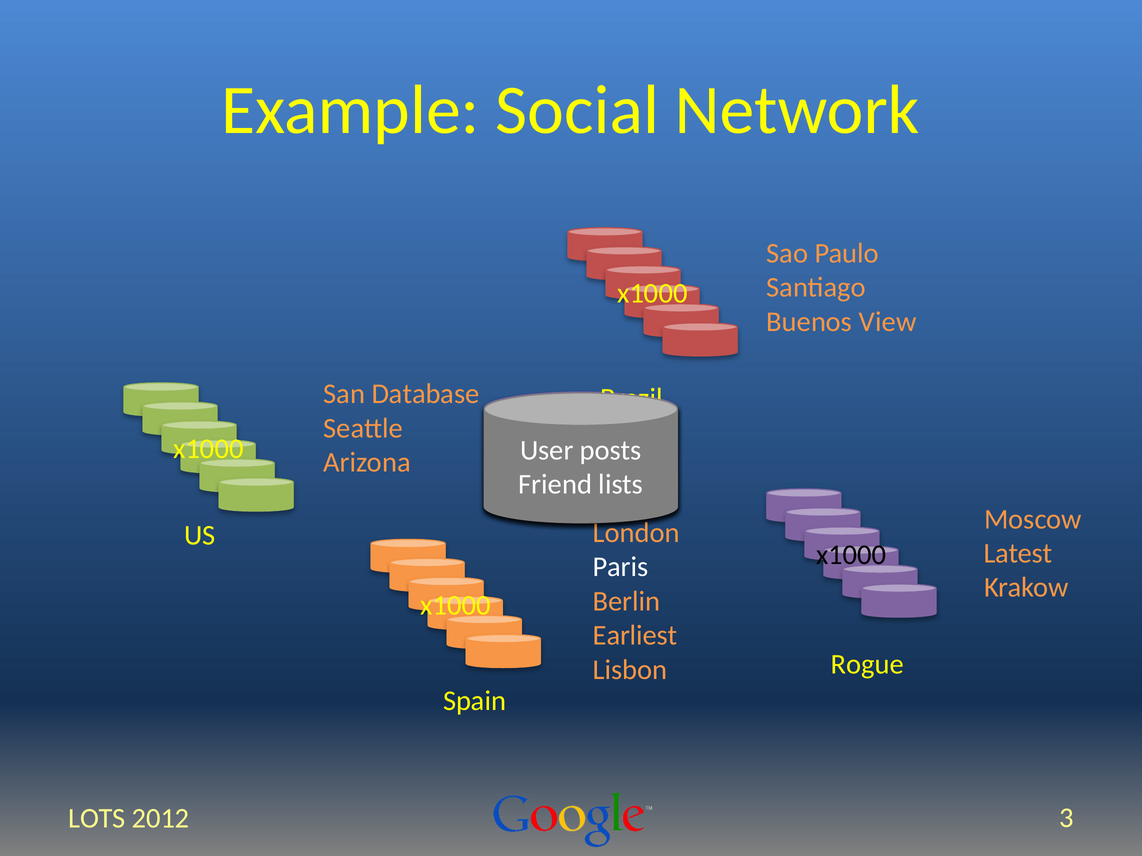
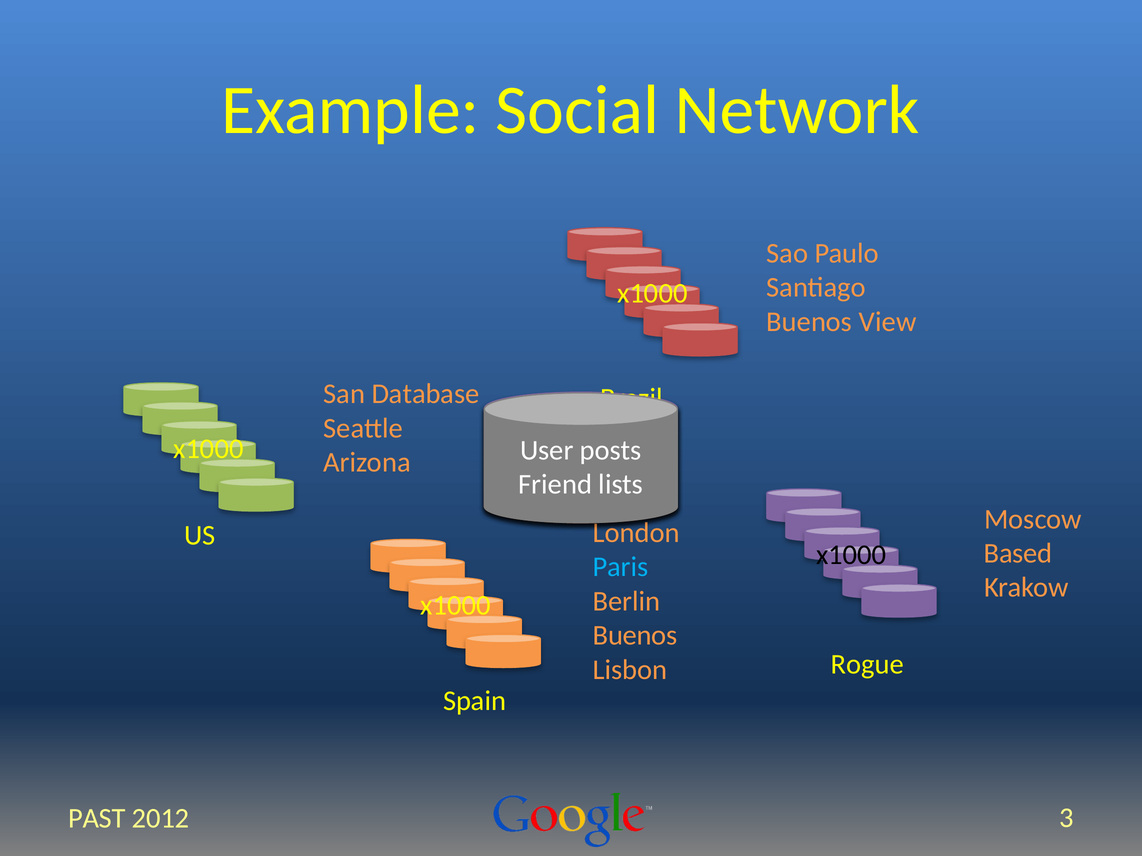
Latest: Latest -> Based (1018, 554)
Paris colour: white -> light blue (620, 567)
Earliest: Earliest -> Buenos (635, 636)
LOTS: LOTS -> PAST (97, 819)
